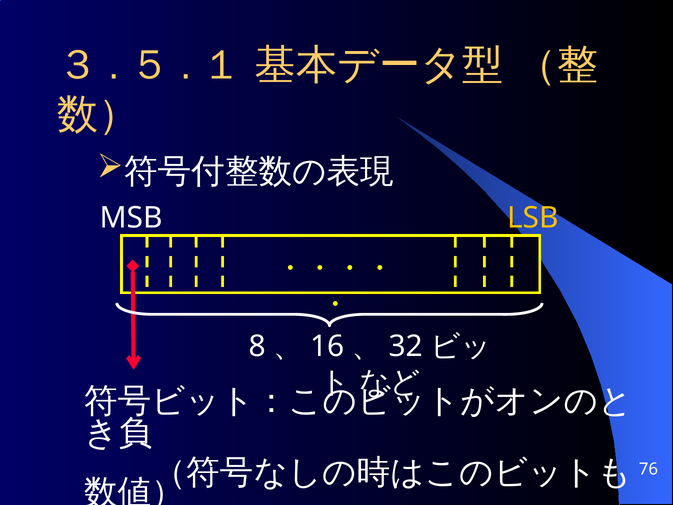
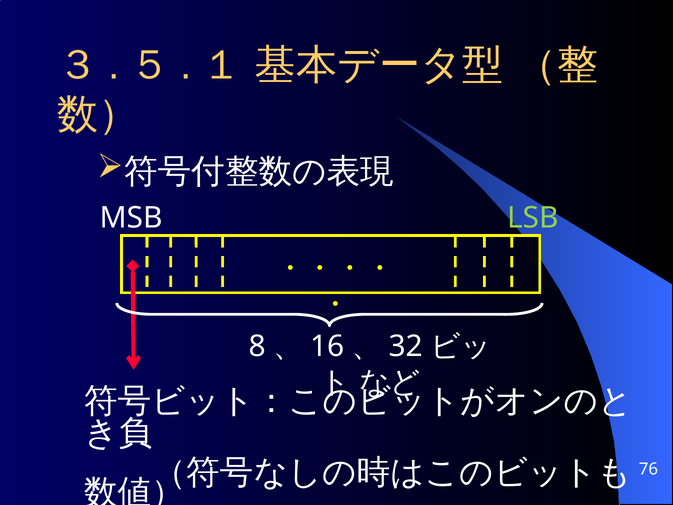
LSB colour: yellow -> light green (533, 218)
